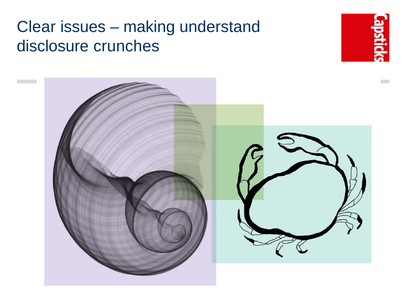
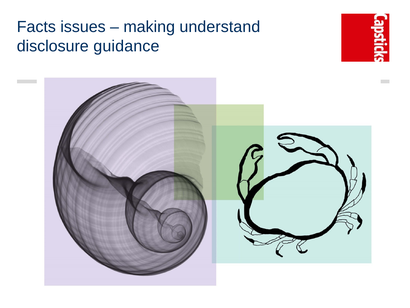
Clear: Clear -> Facts (36, 27)
crunches: crunches -> guidance (126, 46)
